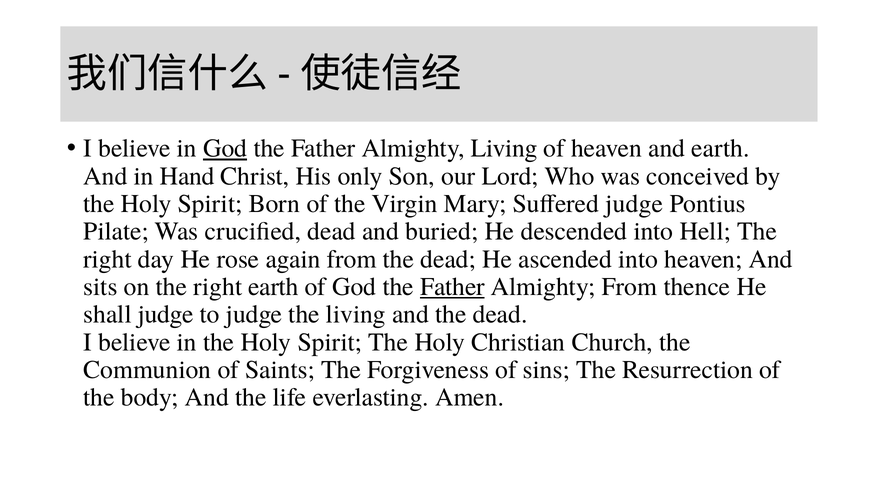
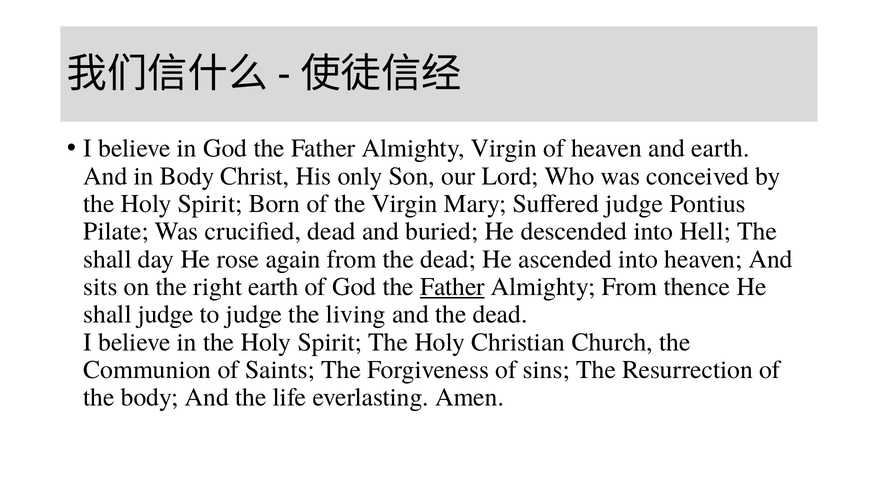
God underline: present -> none (225, 148)
Almighty Living: Living -> Virgin (504, 148)
in Hand: Hand -> Body (187, 176)
right: right -> shall (108, 259)
